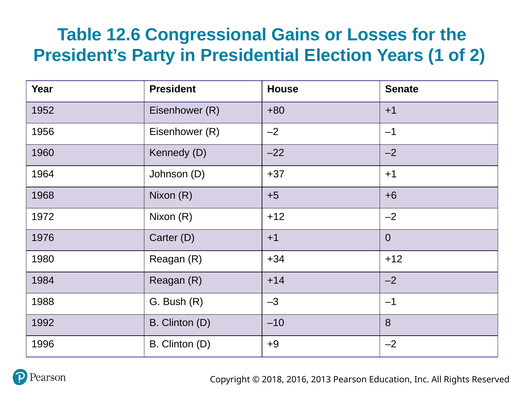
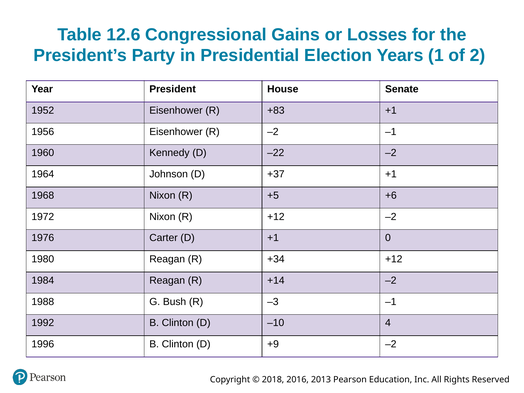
+80: +80 -> +83 (276, 110)
8: 8 -> 4 (388, 323)
